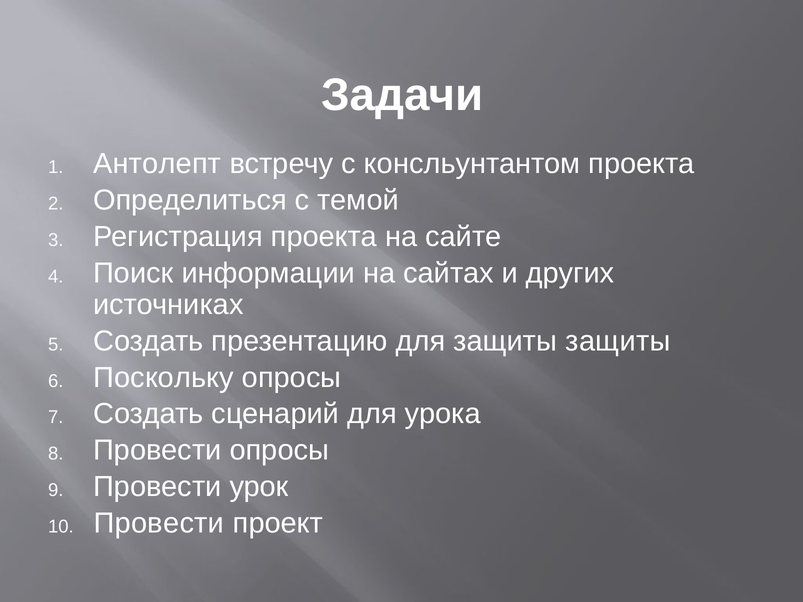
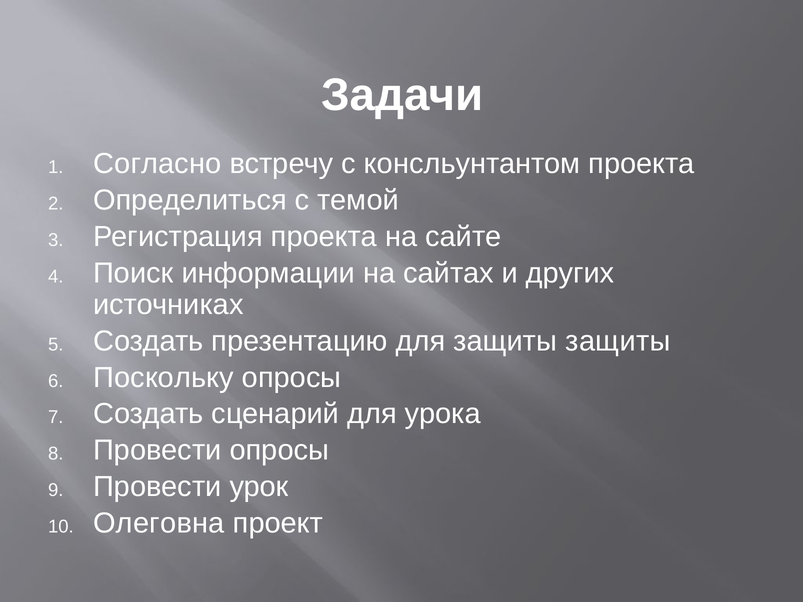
Антолепт: Антолепт -> Согласно (157, 164)
Провести: Провести -> Олеговна (159, 524)
